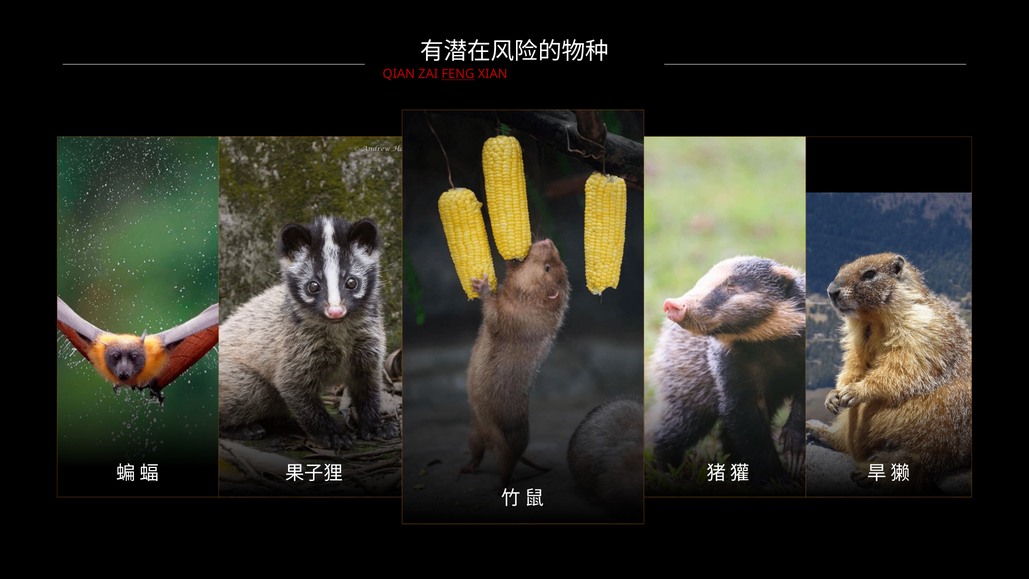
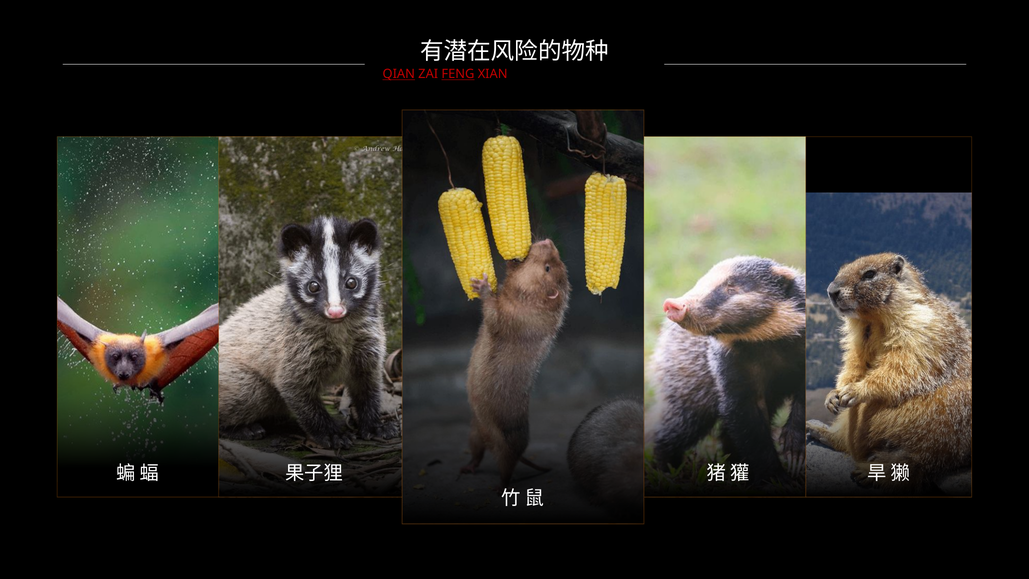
QIAN underline: none -> present (399, 74)
